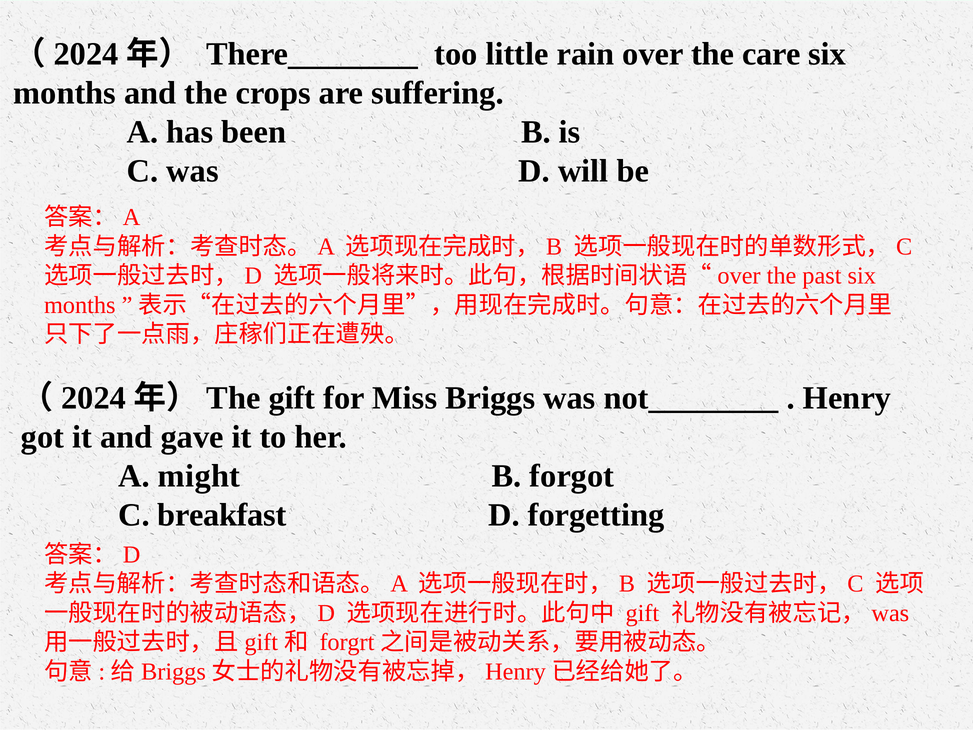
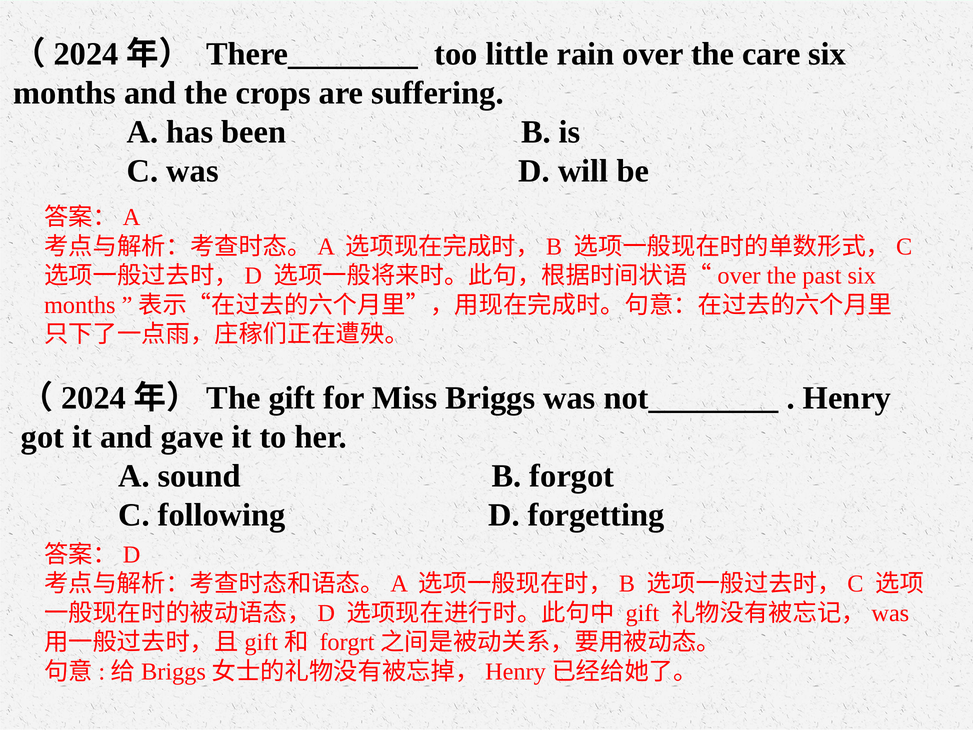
might: might -> sound (199, 476)
breakfast: breakfast -> following (222, 515)
